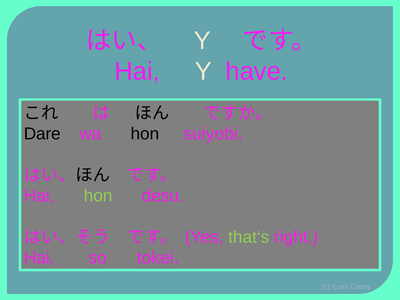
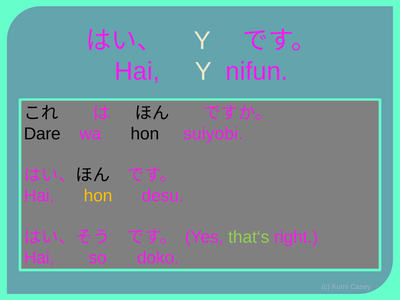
have: have -> nifun (257, 71)
hon colour: light green -> yellow (98, 196)
tokei: tokei -> doko (158, 258)
